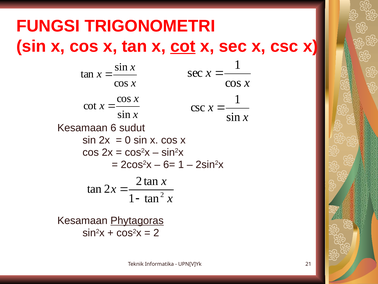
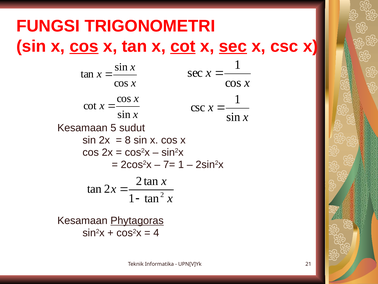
cos underline: none -> present (84, 46)
sec underline: none -> present (233, 46)
6: 6 -> 5 (113, 128)
0: 0 -> 8 (128, 140)
6=: 6= -> 7= (169, 164)
2: 2 -> 4 (156, 233)
